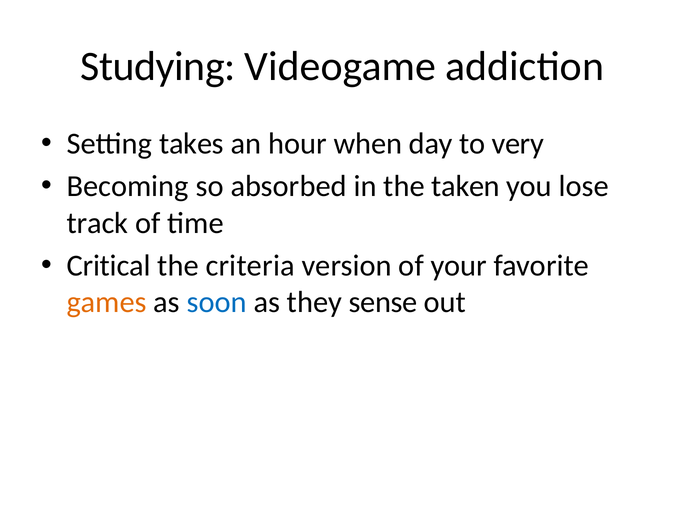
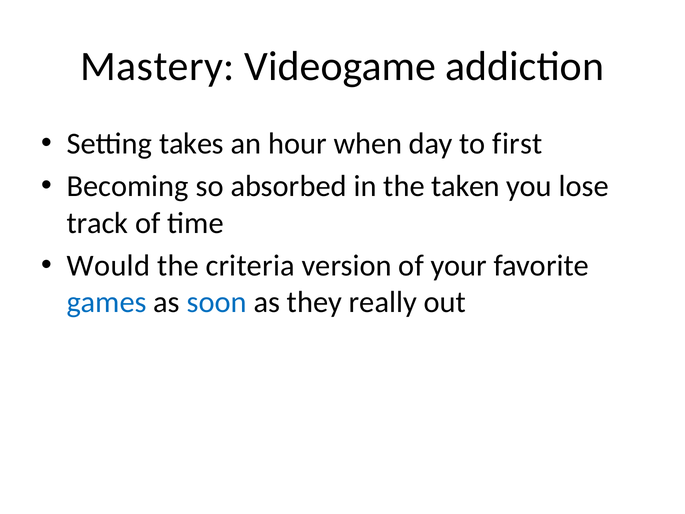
Studying: Studying -> Mastery (157, 66)
very: very -> first (518, 144)
Critical: Critical -> Would (108, 266)
games colour: orange -> blue (107, 302)
sense: sense -> really (383, 302)
